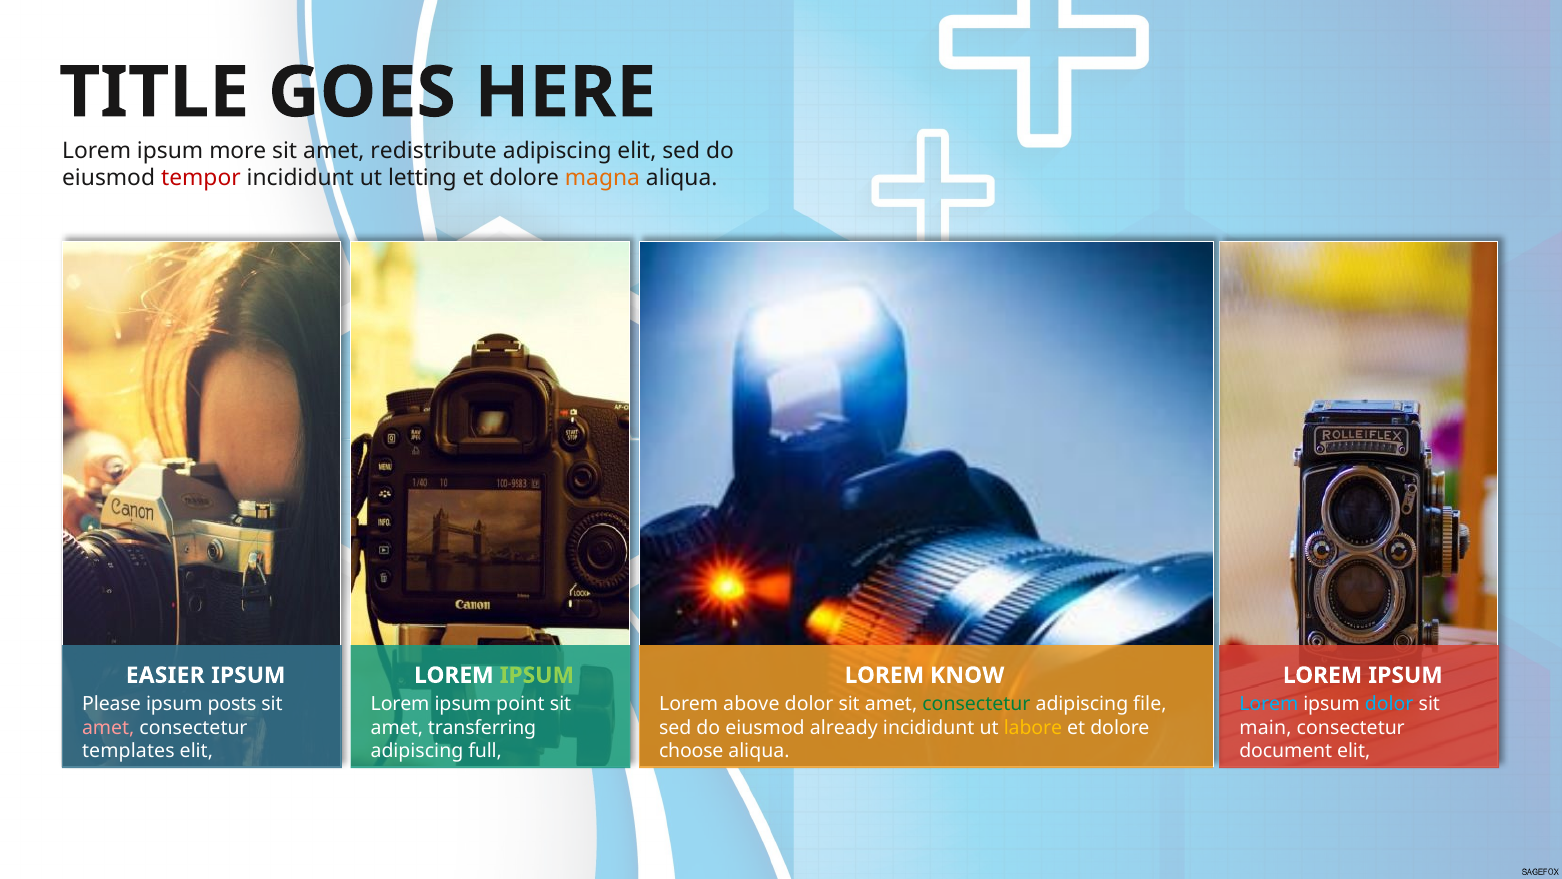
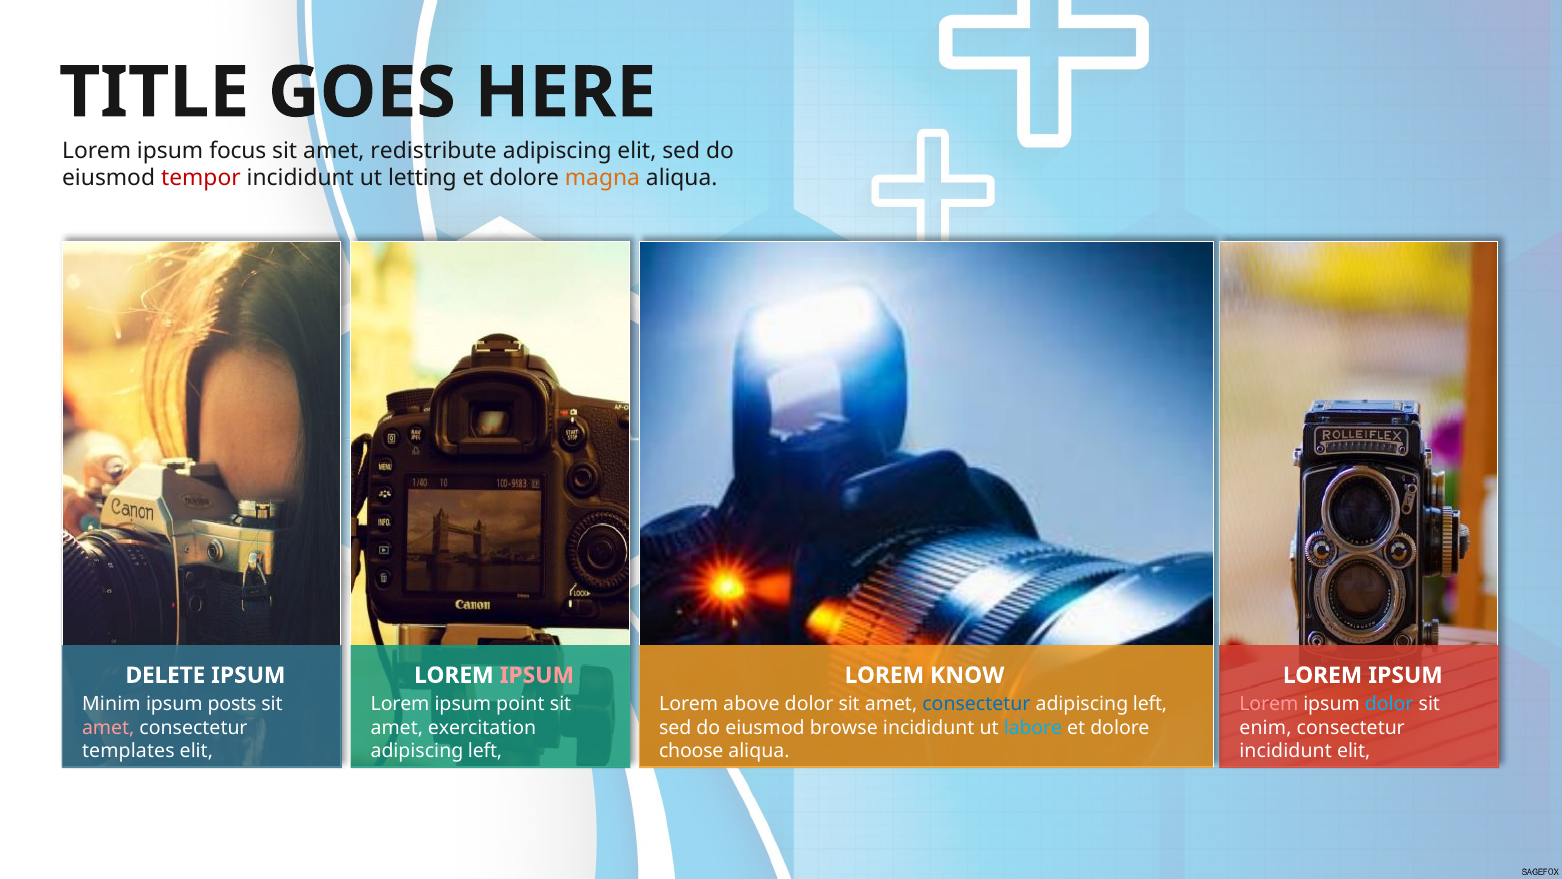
more: more -> focus (238, 151)
EASIER: EASIER -> DELETE (165, 675)
IPSUM colour: light green -> pink (537, 675)
Please: Please -> Minim (111, 704)
consectetur colour: green -> blue (976, 704)
file: file -> left (1150, 704)
Lorem colour: light blue -> pink (1269, 704)
transferring: transferring -> exercitation (482, 727)
already: already -> browse (844, 727)
labore colour: yellow -> light blue (1033, 727)
main: main -> enim (1265, 727)
full: full -> left (485, 751)
document: document -> incididunt (1286, 751)
